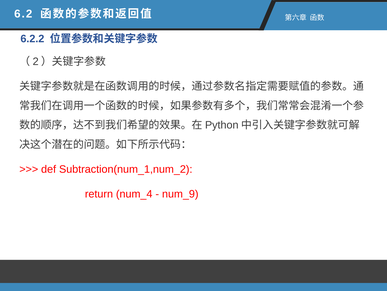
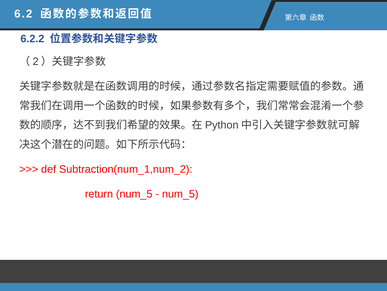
return num_4: num_4 -> num_5 (134, 194)
num_9: num_9 -> num_5 (180, 194)
